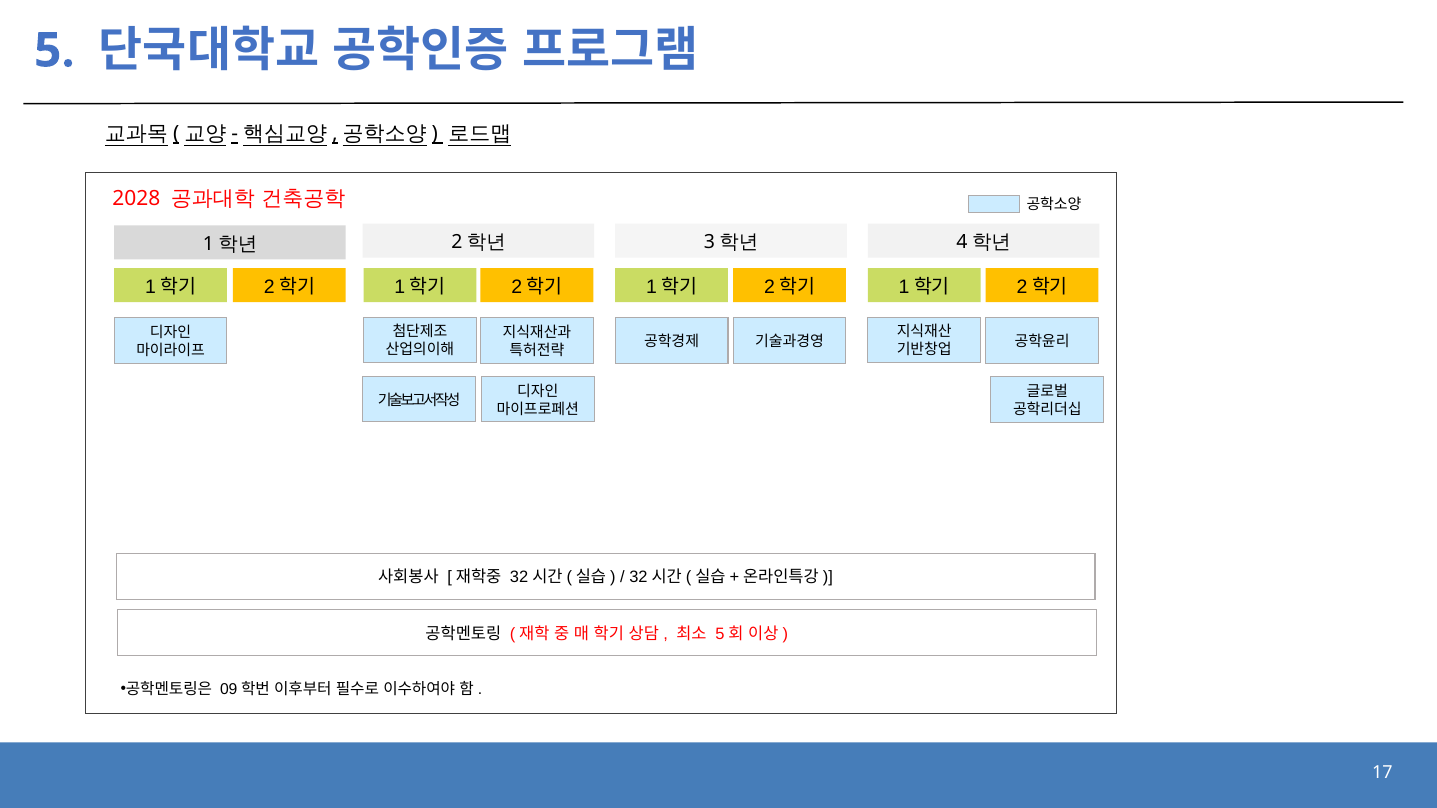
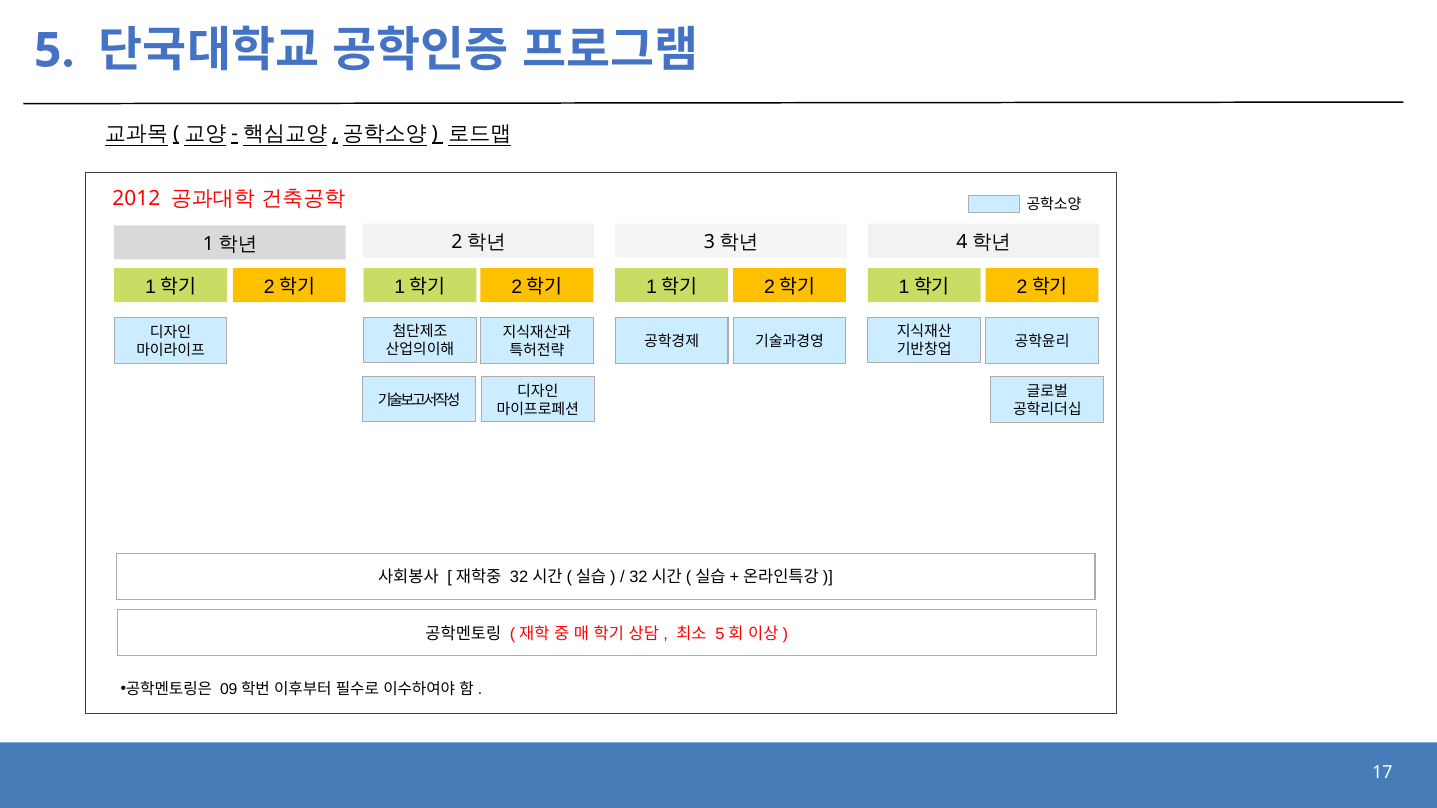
2028: 2028 -> 2012 (136, 198)
